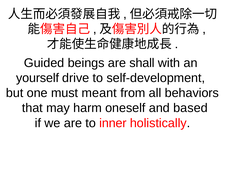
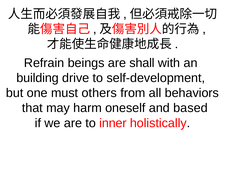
Guided: Guided -> Refrain (44, 63)
yourself: yourself -> building (38, 78)
meant: meant -> others (99, 93)
